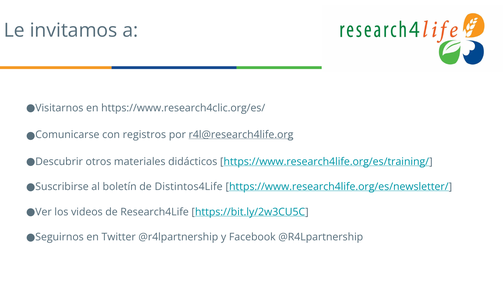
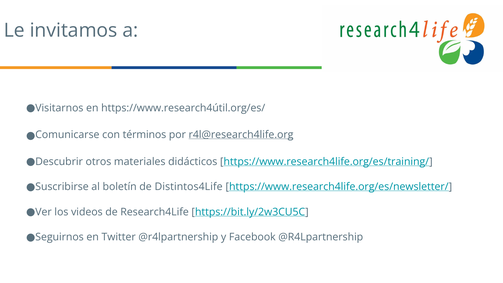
https://www.research4clic.org/es/: https://www.research4clic.org/es/ -> https://www.research4útil.org/es/ (183, 108)
registros: registros -> términos (144, 135)
